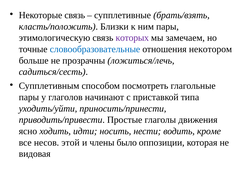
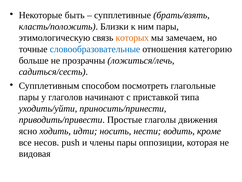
Некоторые связь: связь -> быть (75, 15)
которых colour: purple -> orange (132, 38)
некотором: некотором -> категорию (210, 49)
этой: этой -> push (71, 142)
члены было: было -> пары (127, 142)
